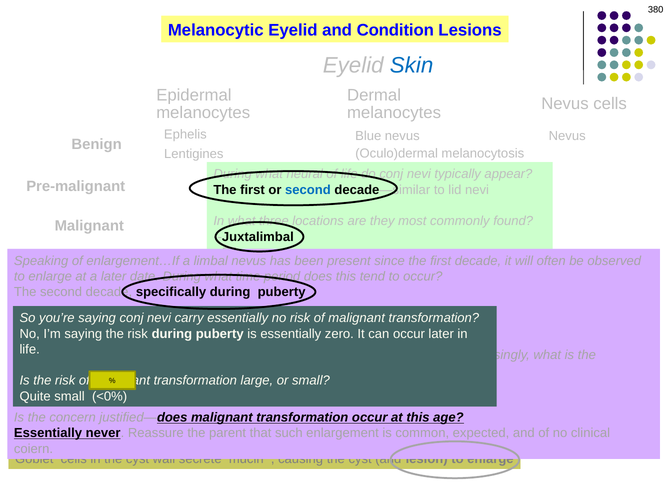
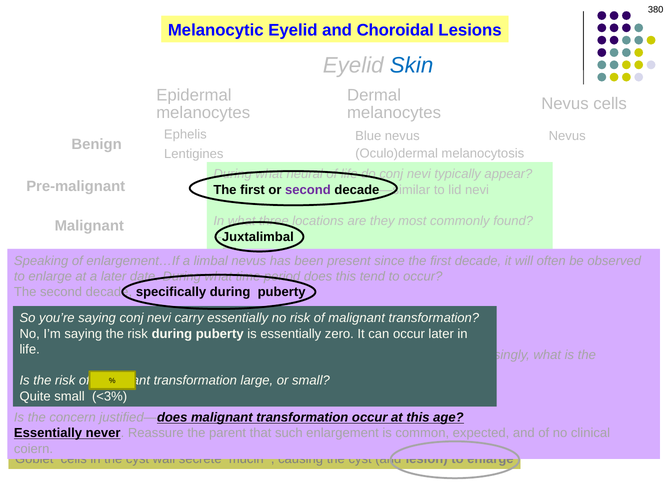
Condition: Condition -> Choroidal (395, 30)
second colour: blue -> purple (308, 190)
<0%: <0% -> <3% (110, 396)
